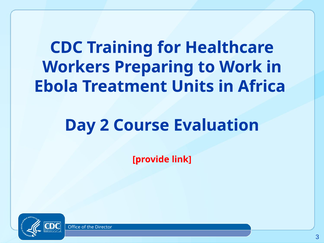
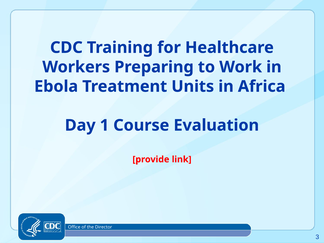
2: 2 -> 1 (104, 125)
